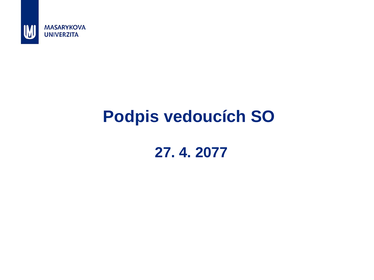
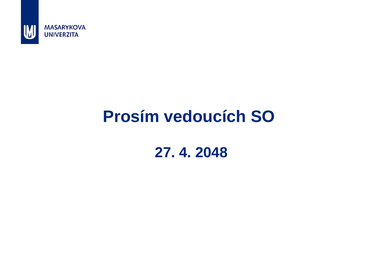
Podpis: Podpis -> Prosím (131, 117)
2077: 2077 -> 2048 (211, 153)
